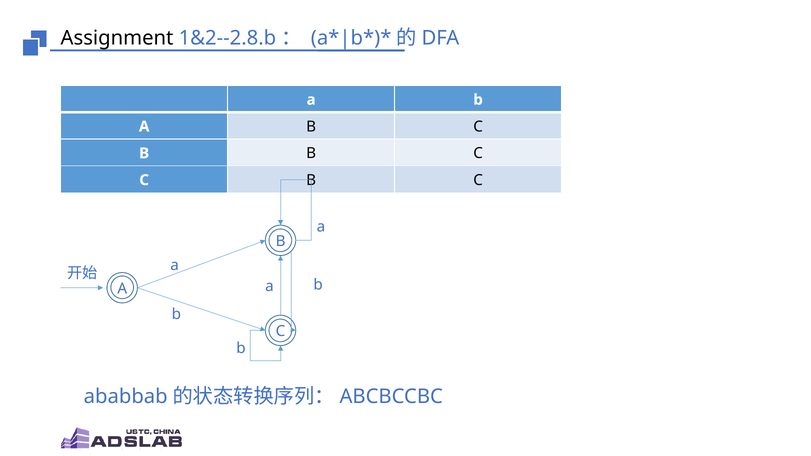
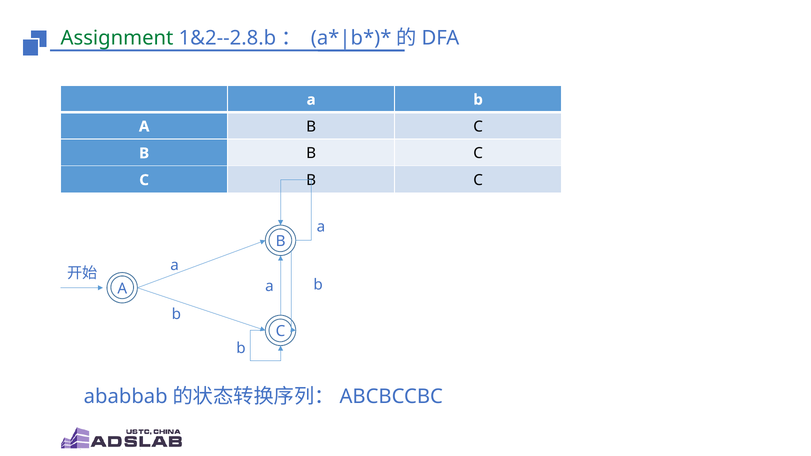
Assignment colour: black -> green (117, 38)
